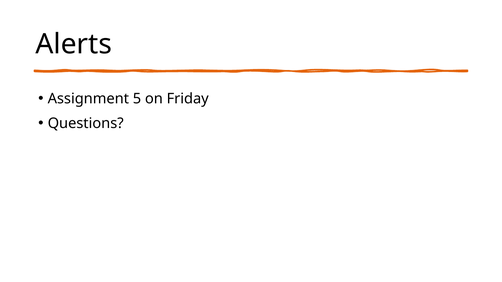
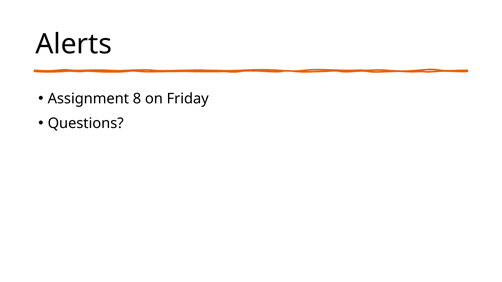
5: 5 -> 8 (137, 99)
